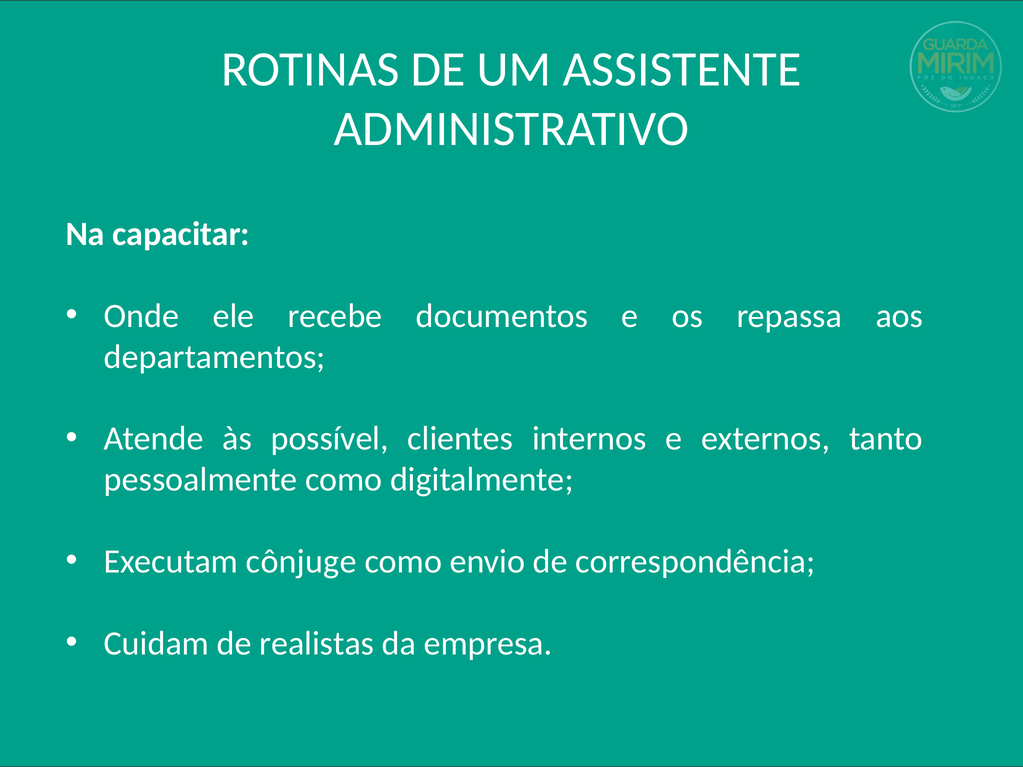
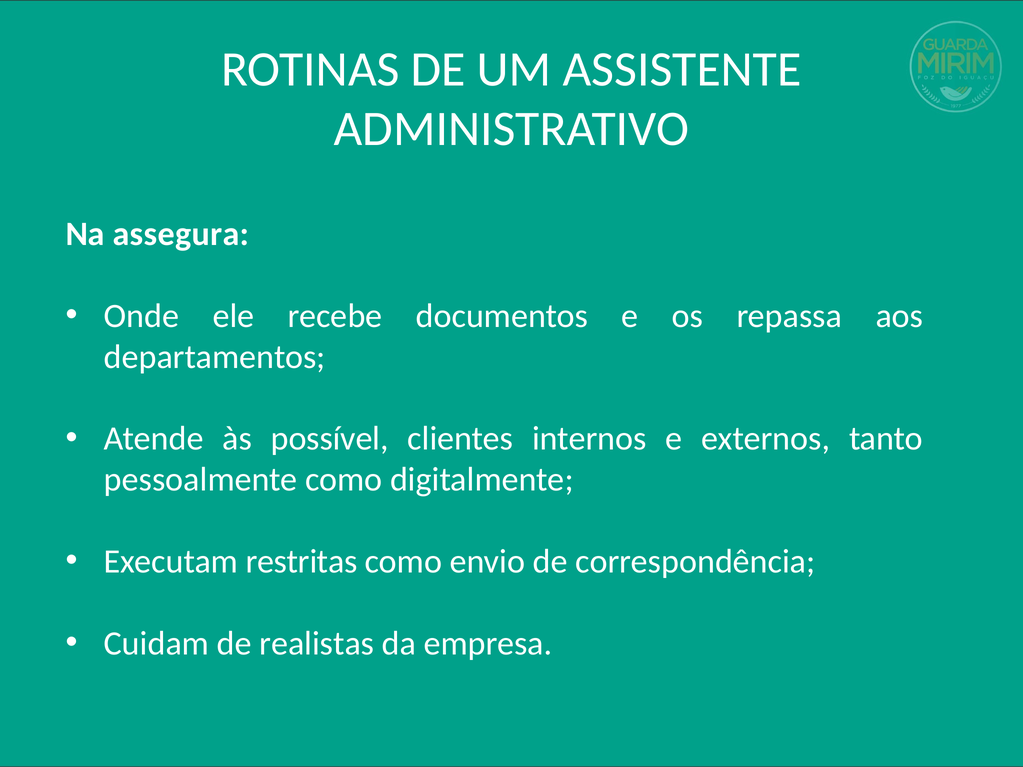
capacitar: capacitar -> assegura (181, 234)
cônjuge: cônjuge -> restritas (302, 562)
